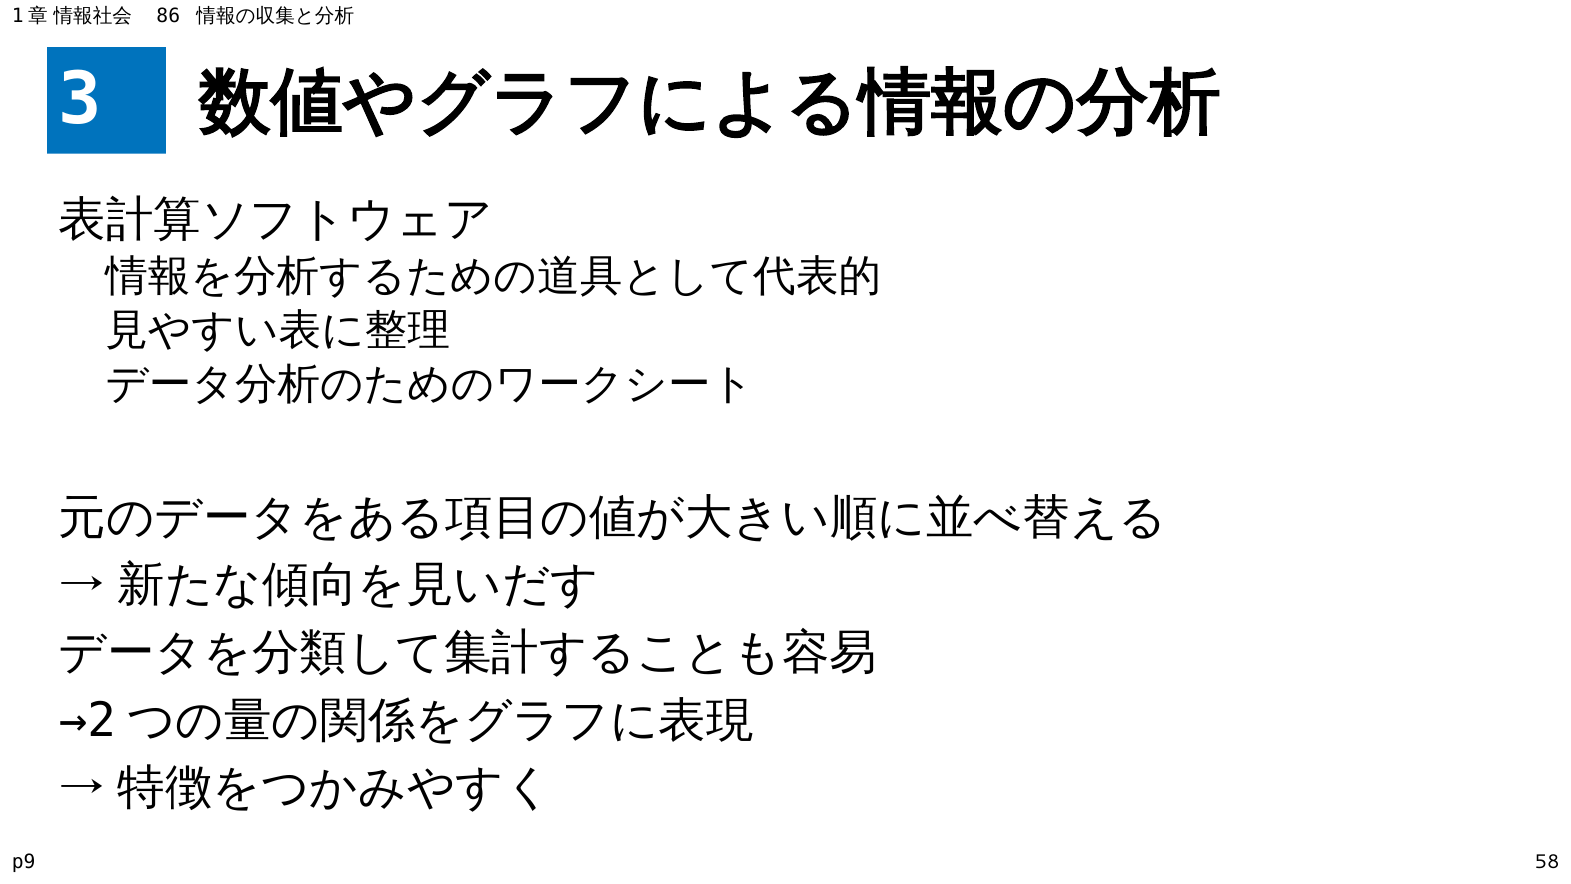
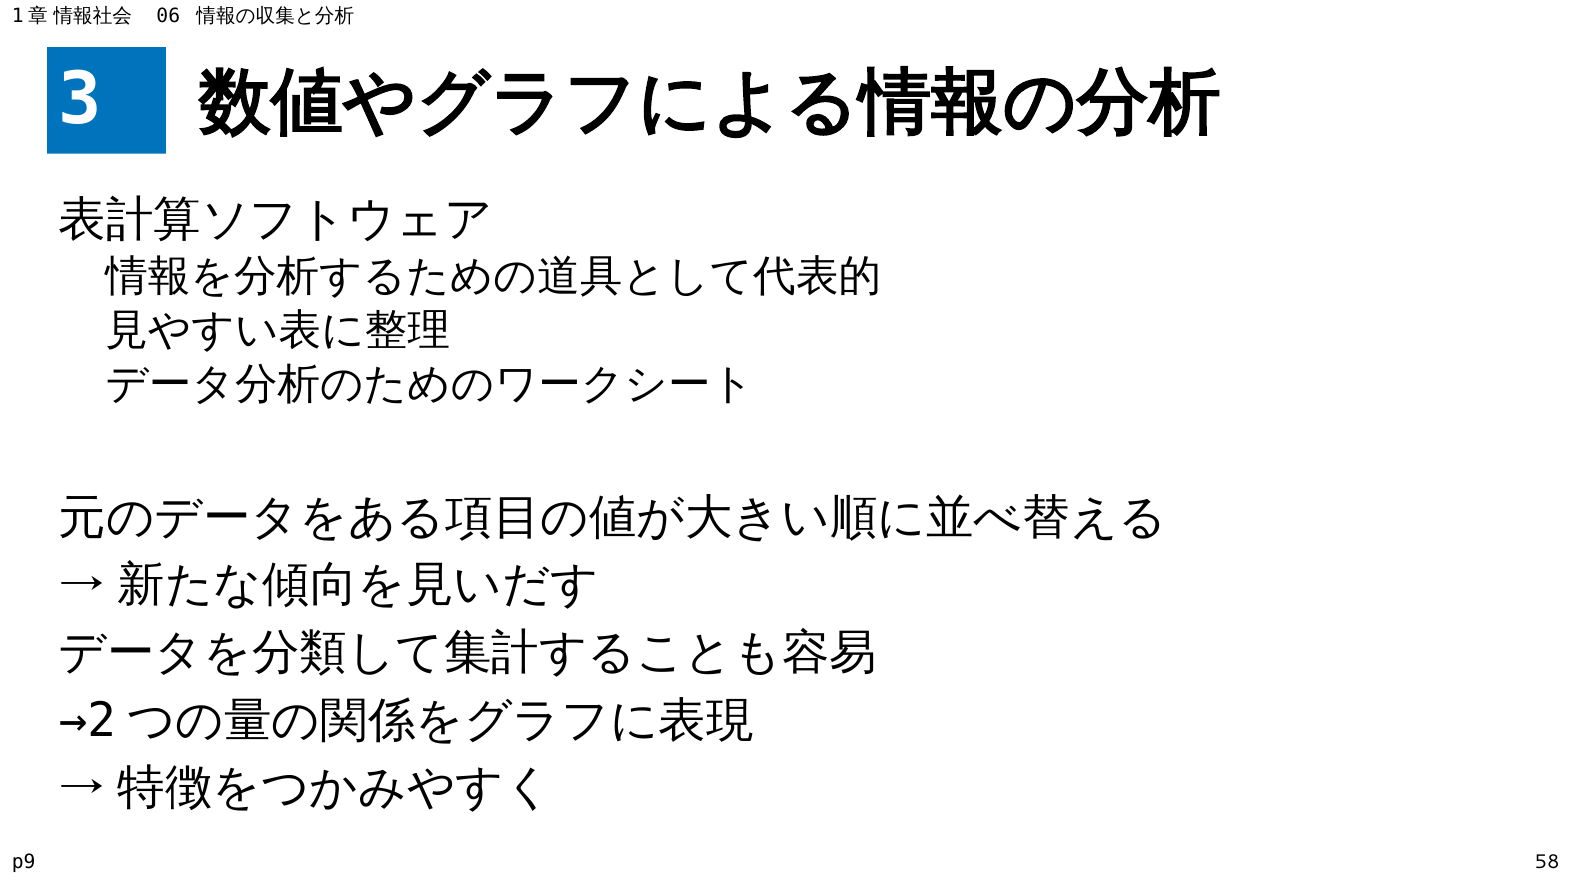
86: 86 -> 06 (168, 16)
